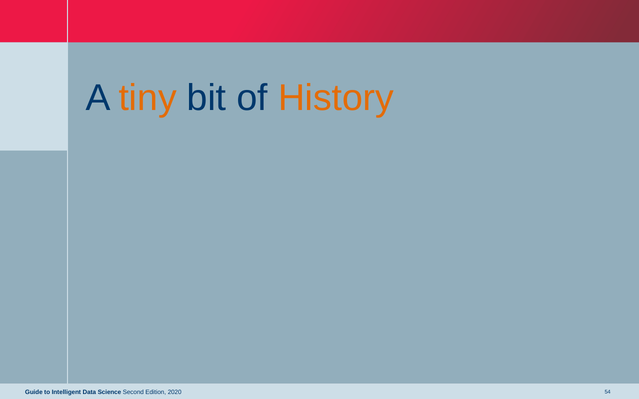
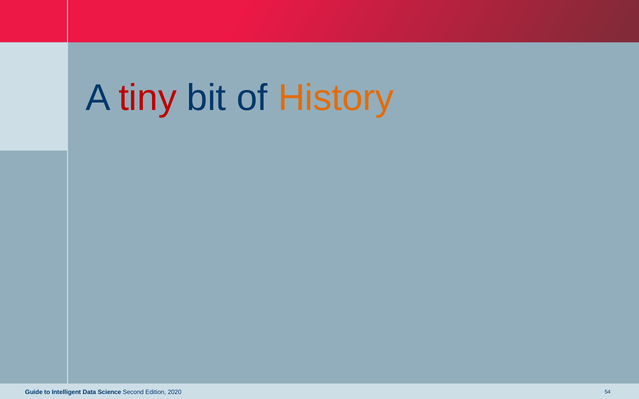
tiny colour: orange -> red (148, 98)
